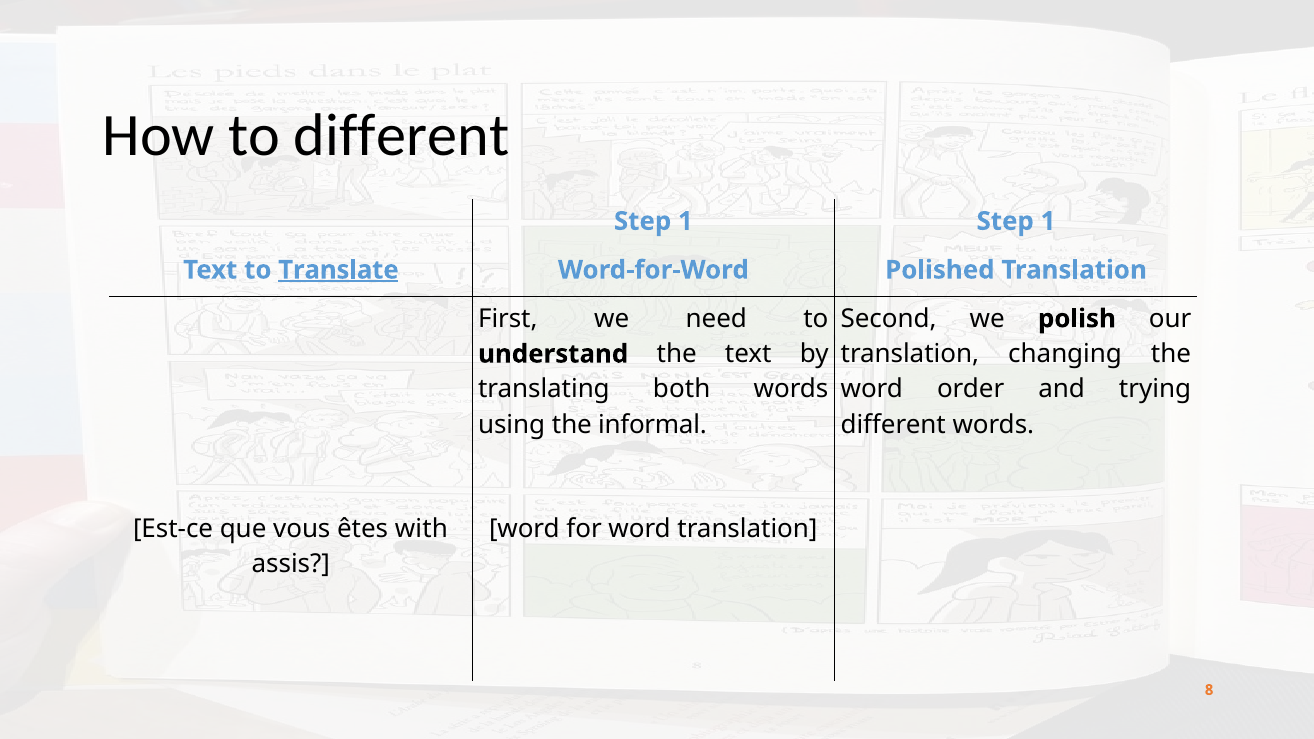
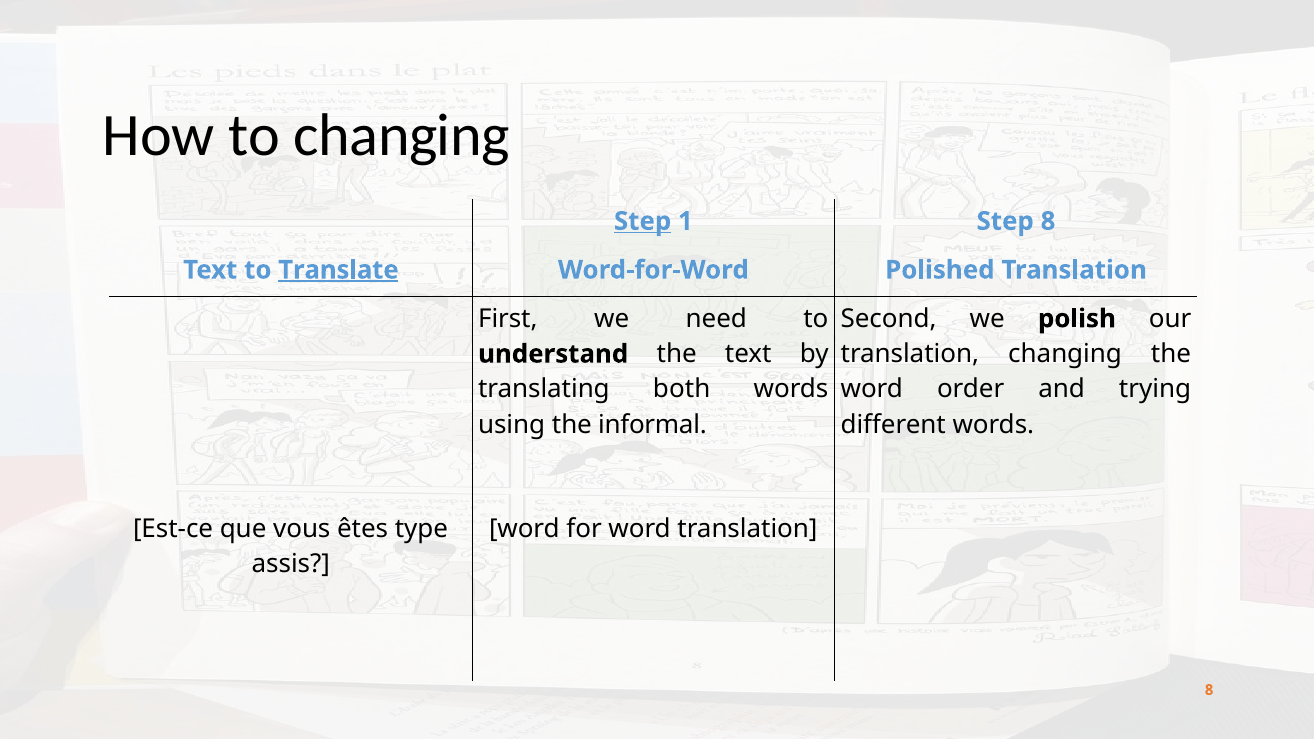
to different: different -> changing (402, 135)
Step underline: none -> present (643, 221)
1 Step 1: 1 -> 8 (1048, 221)
with: with -> type (421, 529)
